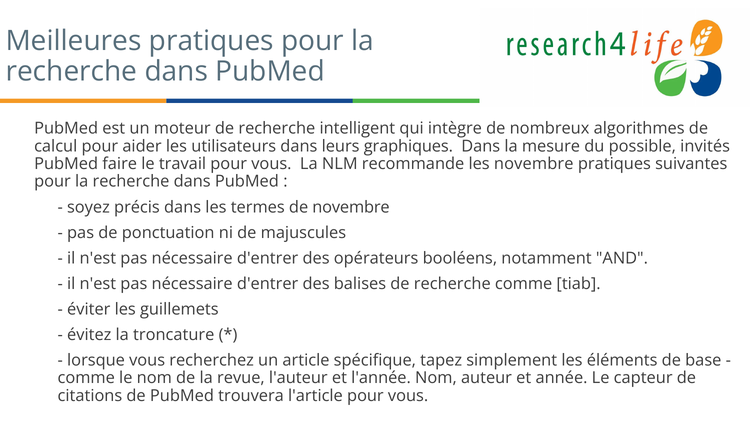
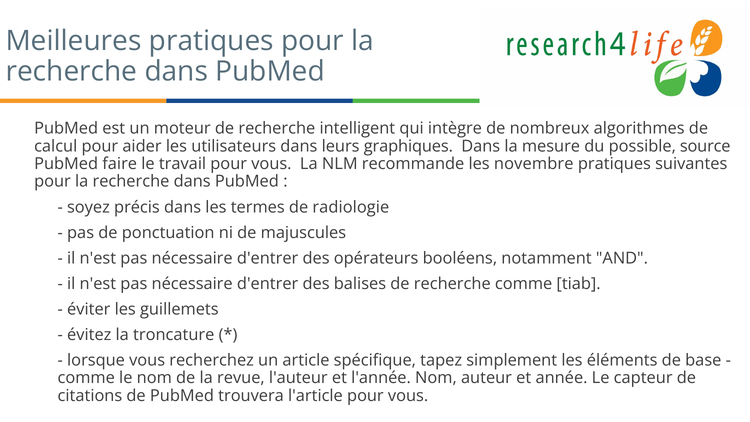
invités: invités -> source (705, 146)
de novembre: novembre -> radiologie (351, 207)
